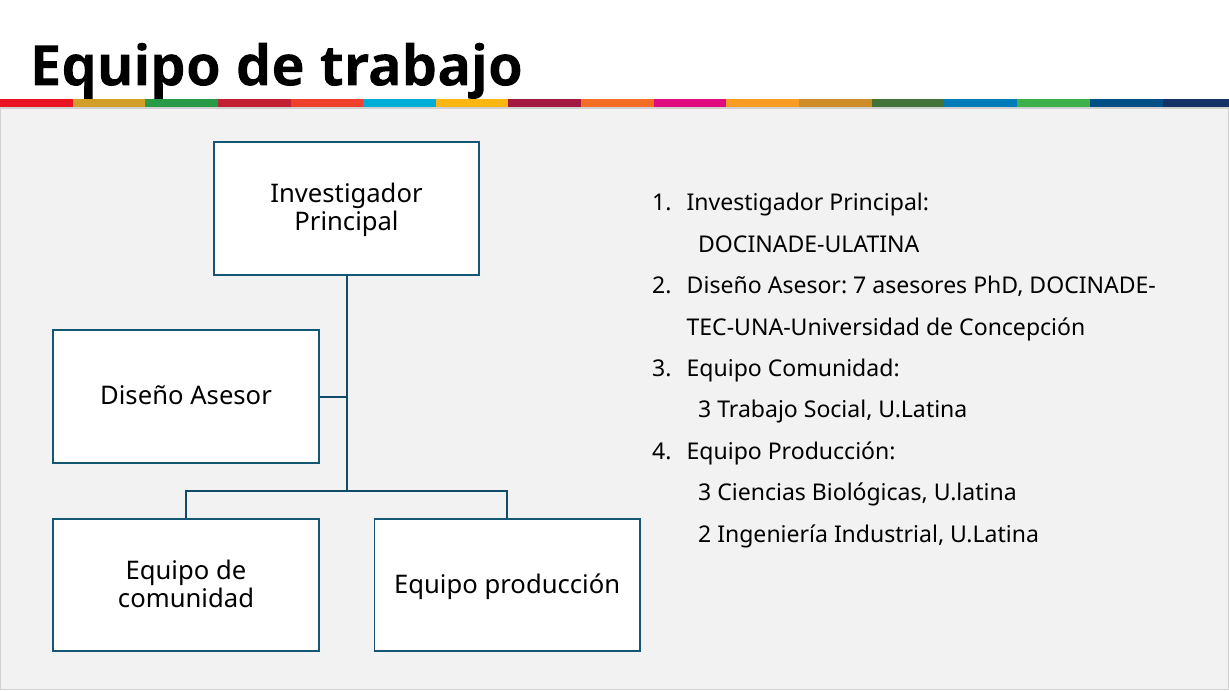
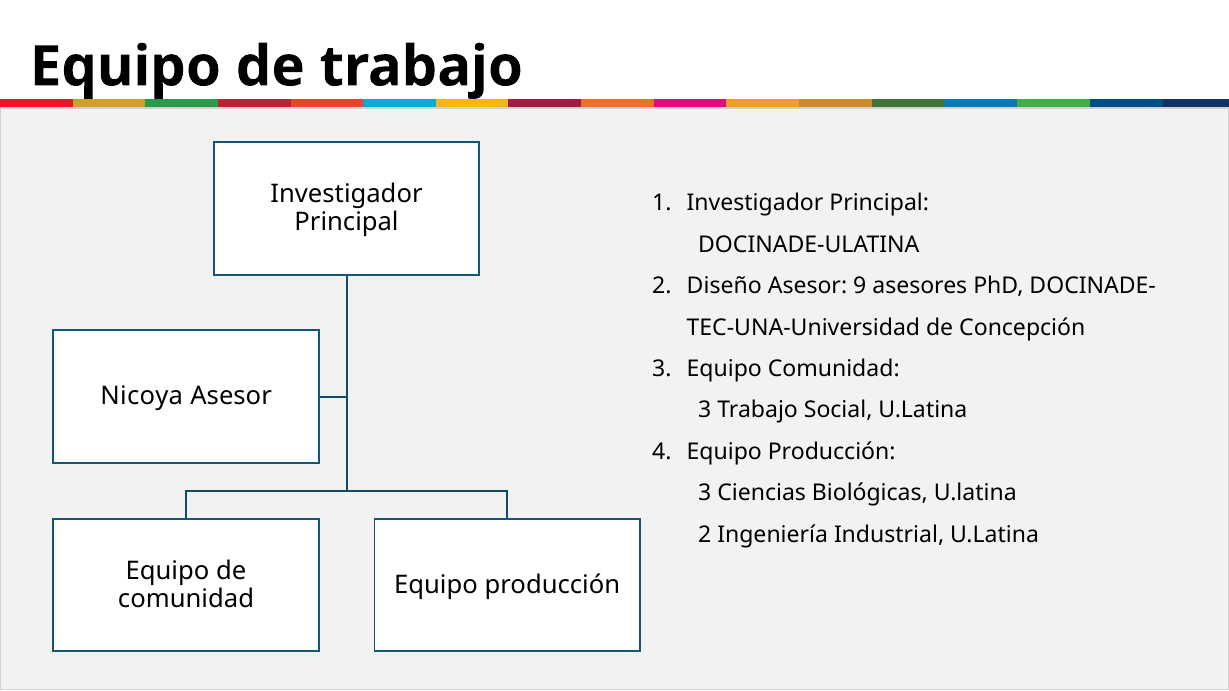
7: 7 -> 9 (860, 286)
Diseño: Diseño -> Nicoya (142, 397)
